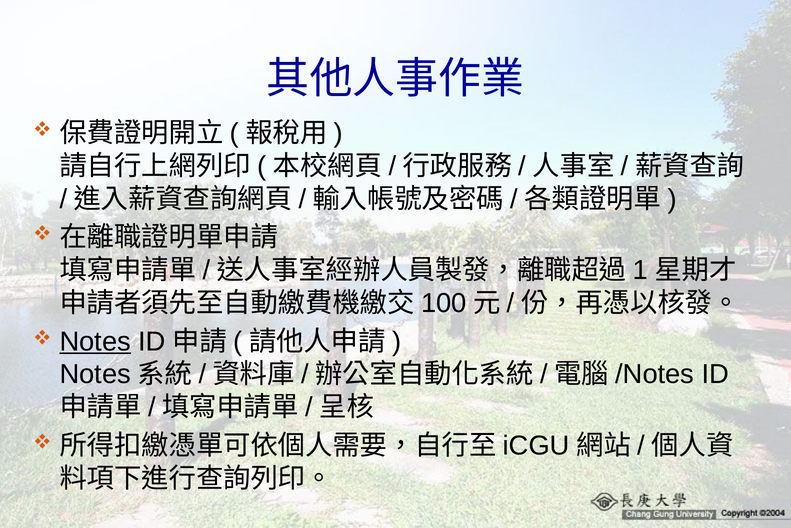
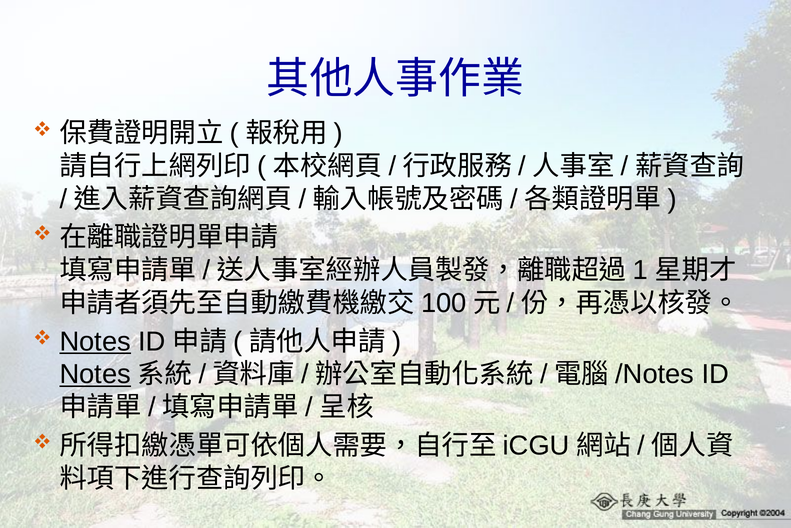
Notes underline: none -> present (95, 374)
